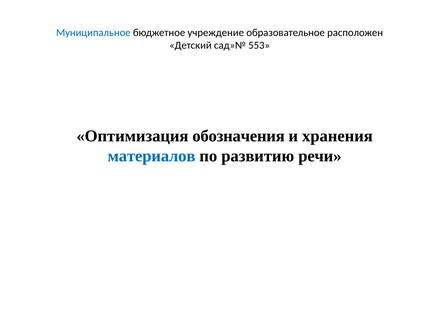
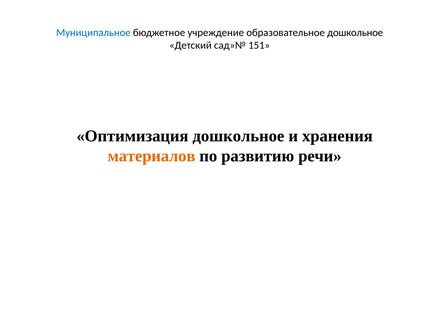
образовательное расположен: расположен -> дошкольное (355, 33)
553: 553 -> 151 (259, 45)
Оптимизация обозначения: обозначения -> дошкольное (238, 136)
материалов colour: blue -> orange (152, 156)
